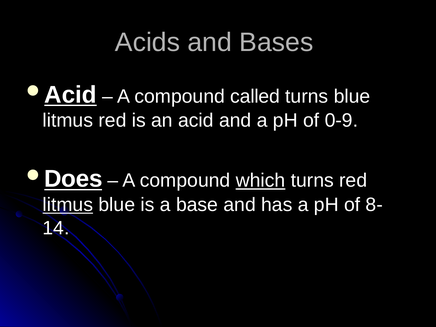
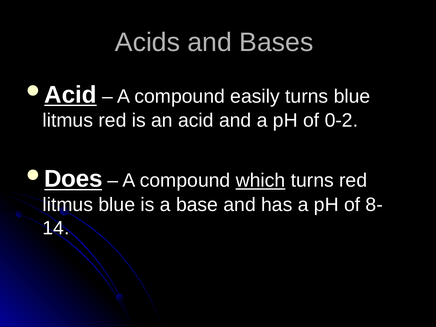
called: called -> easily (255, 96)
0-9: 0-9 -> 0-2 (341, 121)
litmus underline: present -> none (68, 205)
